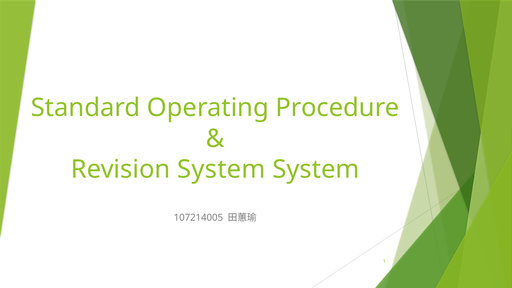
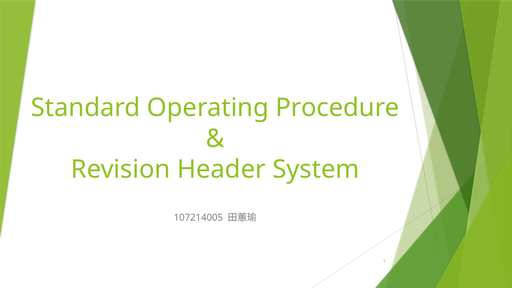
Revision System: System -> Header (221, 169)
